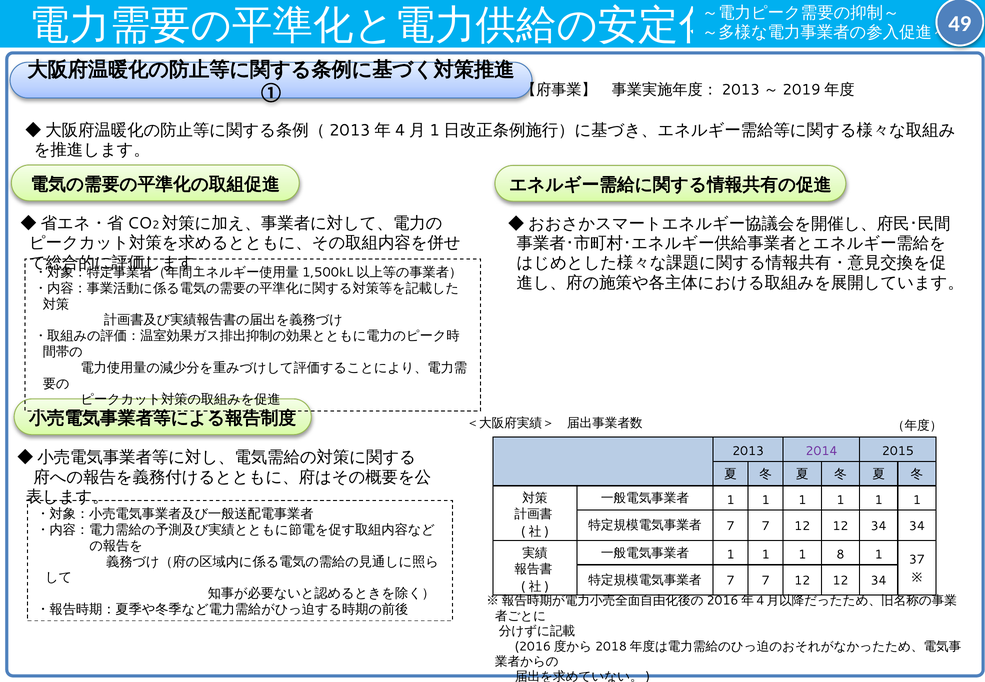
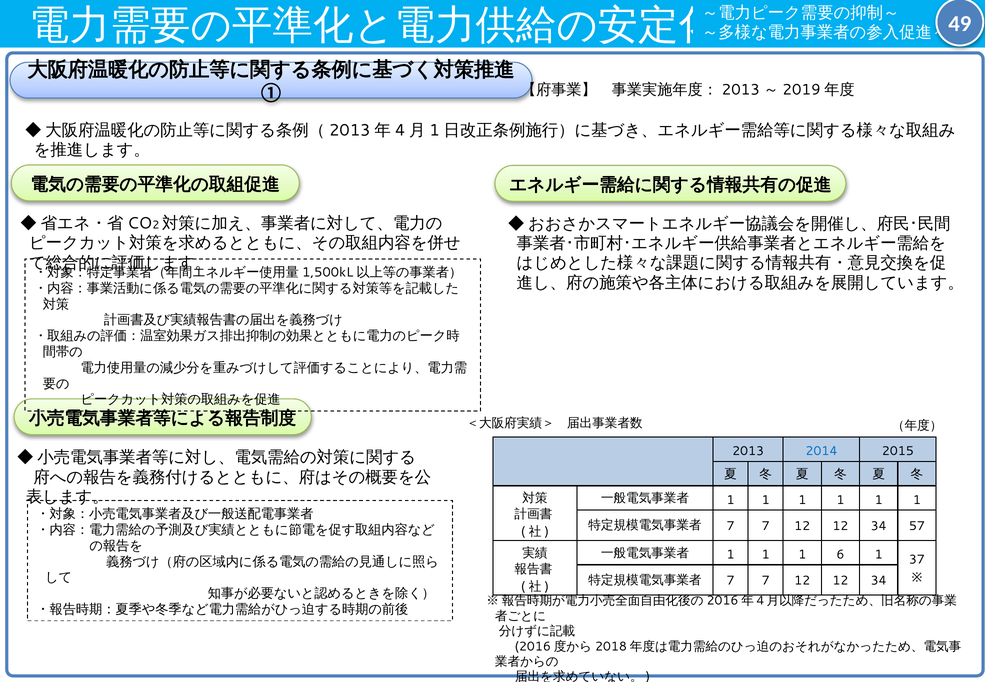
2014 colour: purple -> blue (821, 451)
34 34: 34 -> 57 (917, 526)
8: 8 -> 6 (840, 554)
